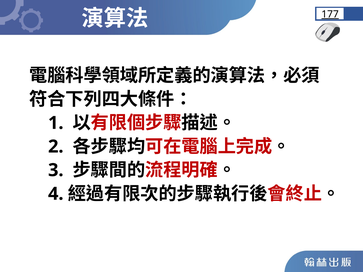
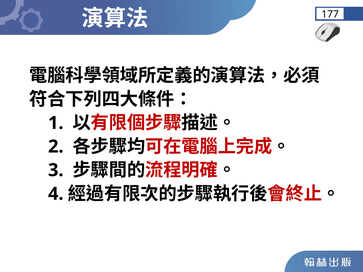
177 underline: present -> none (330, 14)
